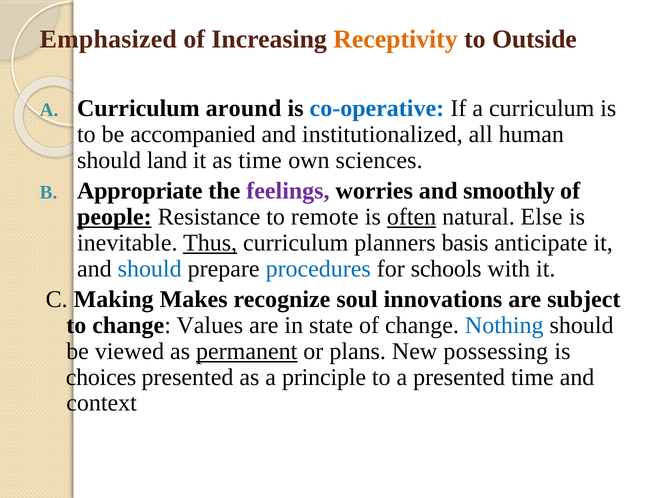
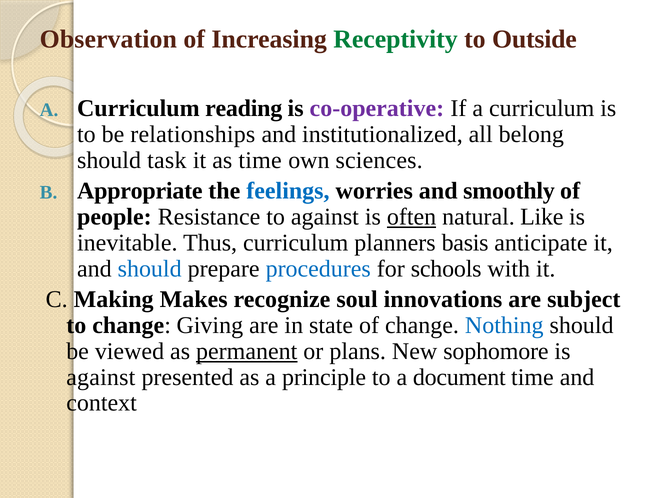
Emphasized: Emphasized -> Observation (108, 39)
Receptivity colour: orange -> green (396, 39)
around: around -> reading (244, 108)
co-operative colour: blue -> purple (377, 108)
accompanied: accompanied -> relationships (193, 134)
human: human -> belong (531, 134)
land: land -> task (167, 160)
feelings colour: purple -> blue (288, 191)
people underline: present -> none (114, 217)
to remote: remote -> against (325, 217)
Else: Else -> Like (542, 217)
Thus underline: present -> none (210, 243)
Values: Values -> Giving (210, 325)
possessing: possessing -> sophomore (496, 351)
choices: choices -> against (101, 377)
a presented: presented -> document (459, 377)
